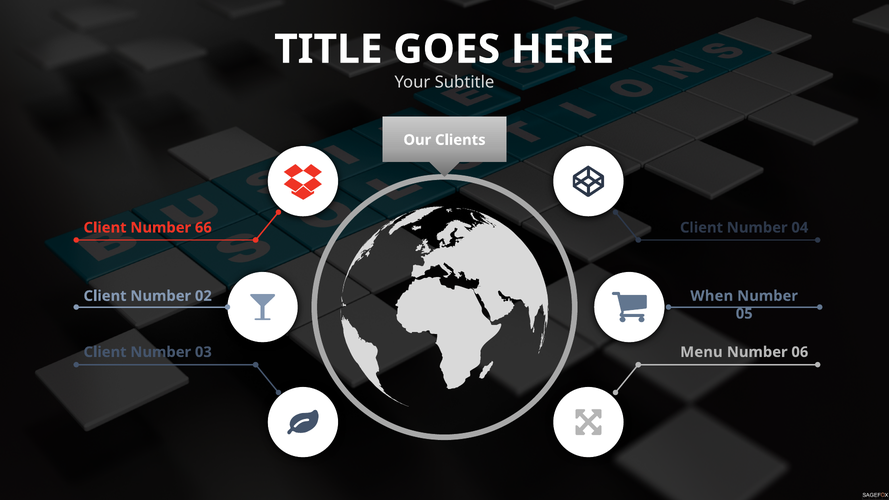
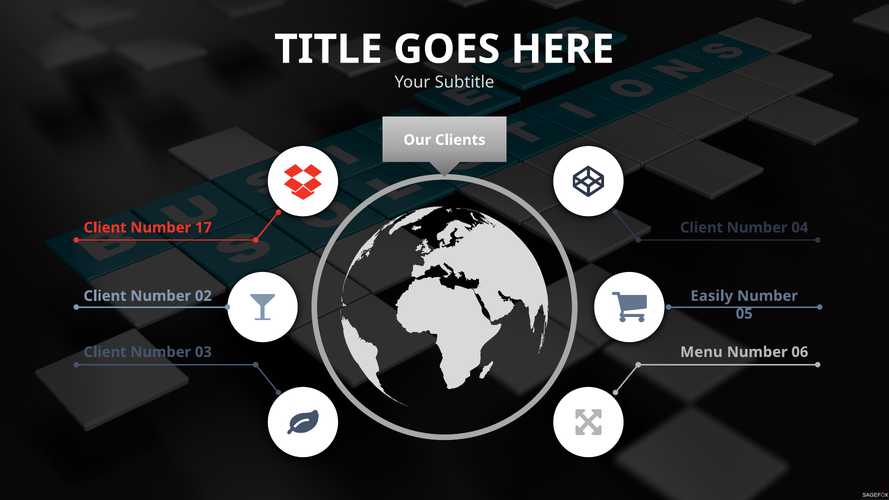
66: 66 -> 17 (203, 228)
When: When -> Easily (712, 296)
